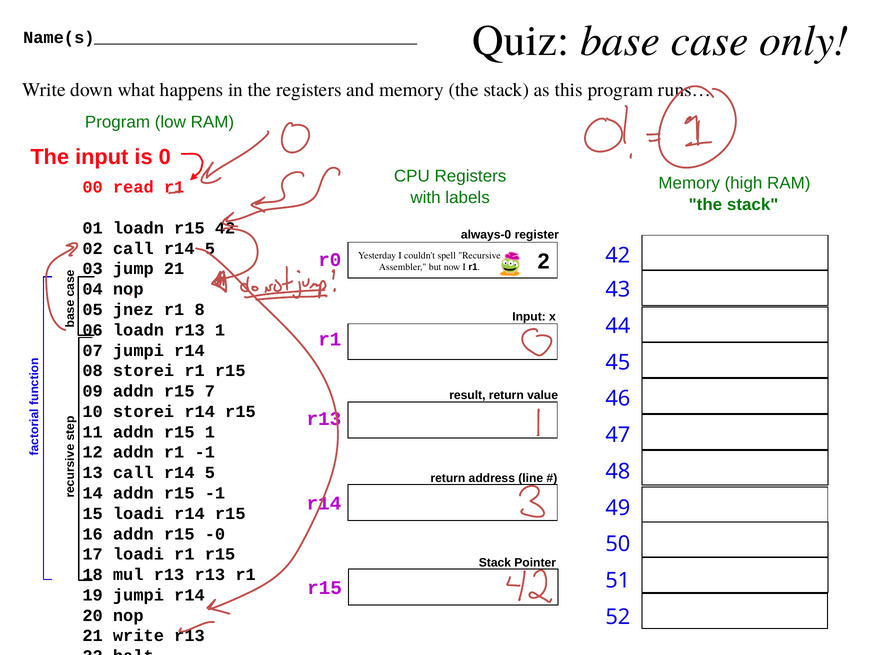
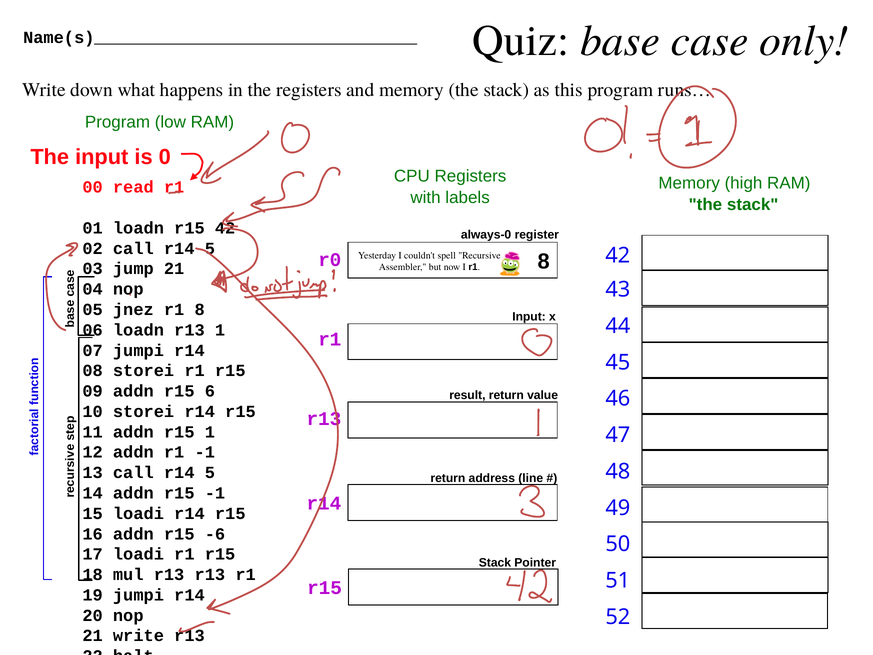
2: 2 -> 8 (544, 262)
7: 7 -> 6 (210, 391)
-0: -0 -> -6 (215, 534)
